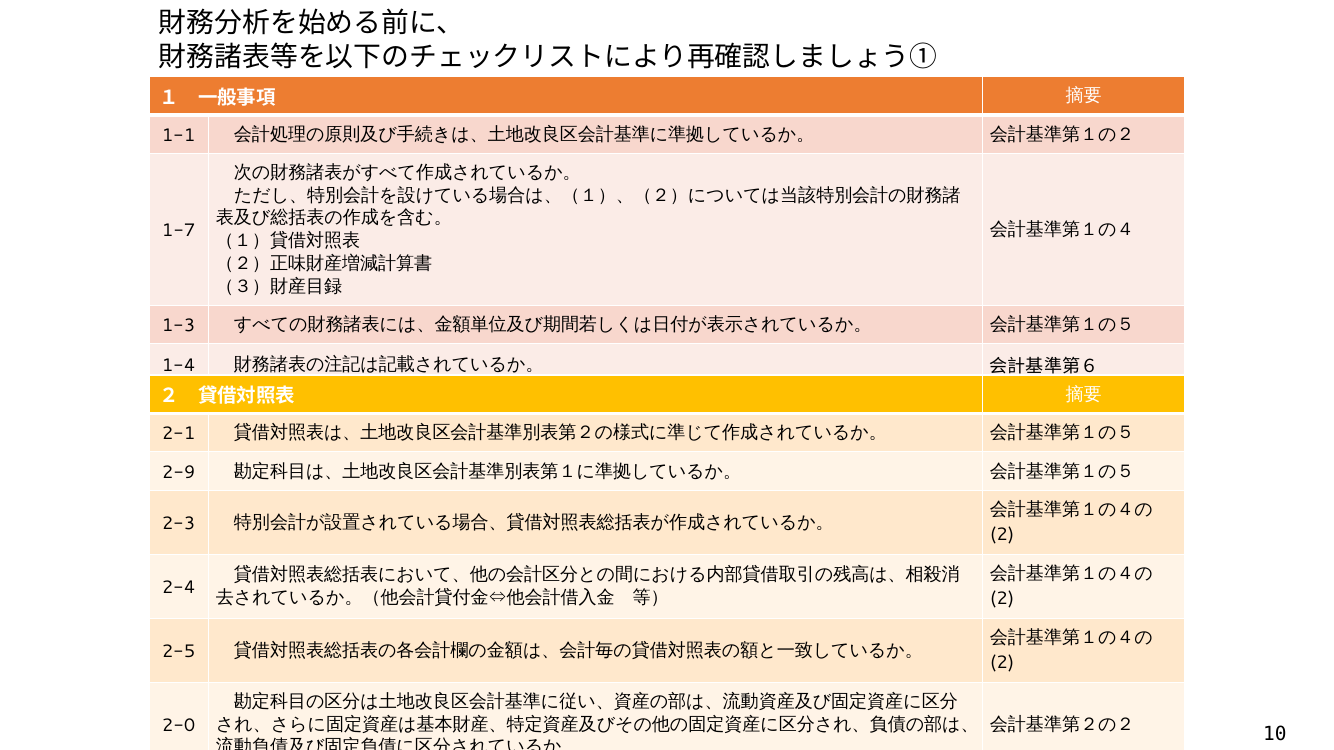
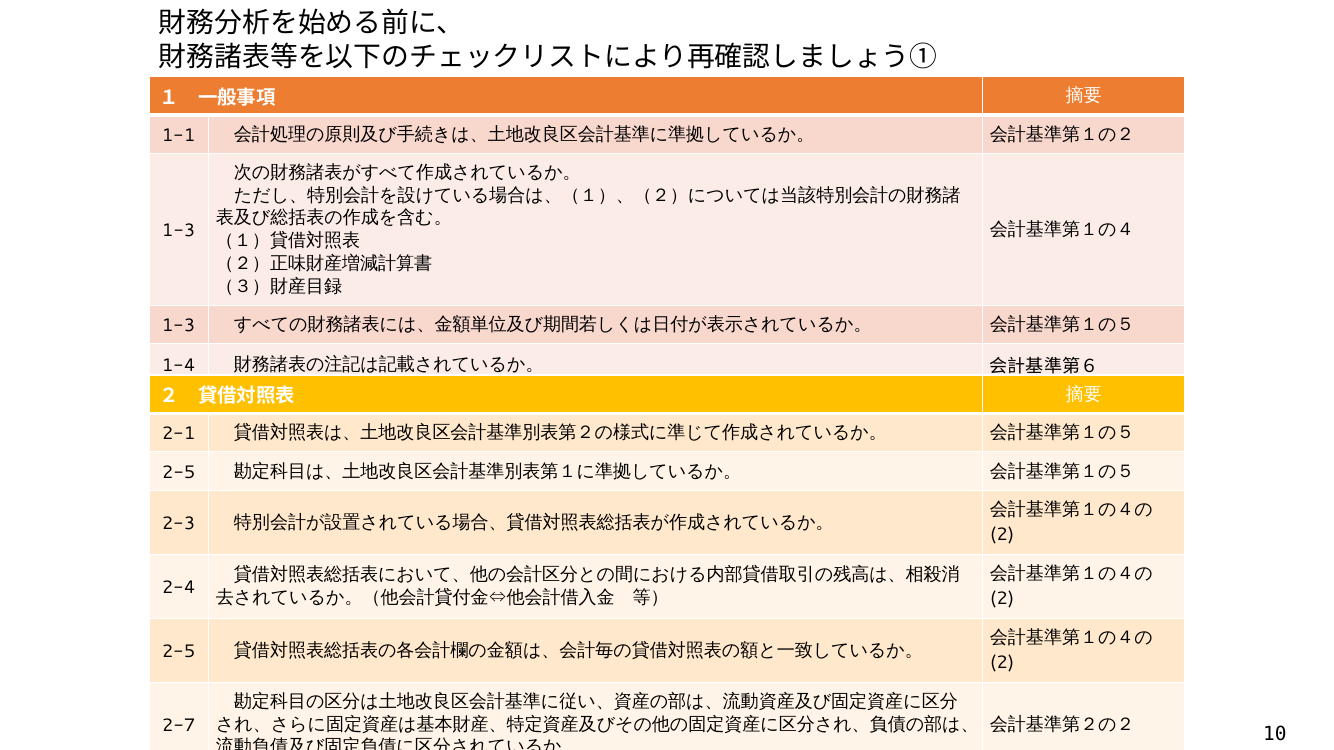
1-7: 1-7 -> 1-3 (179, 231)
2-9: 2-9 -> 2-5 (179, 473)
2-0: 2-0 -> 2-7 (179, 726)
